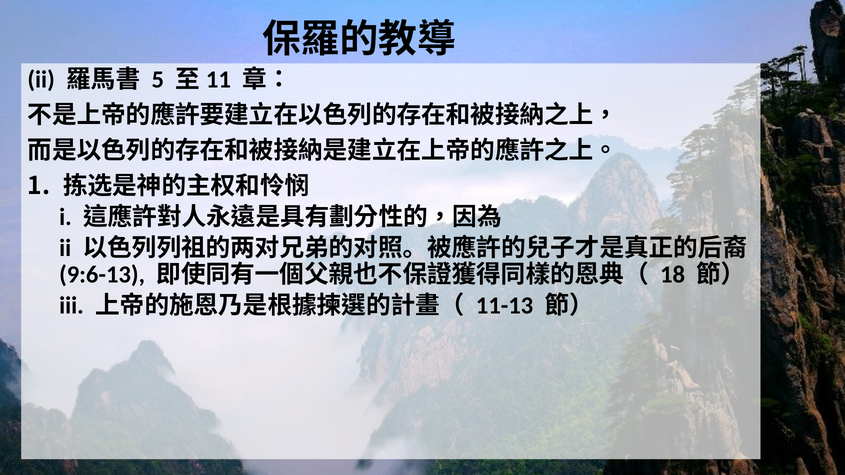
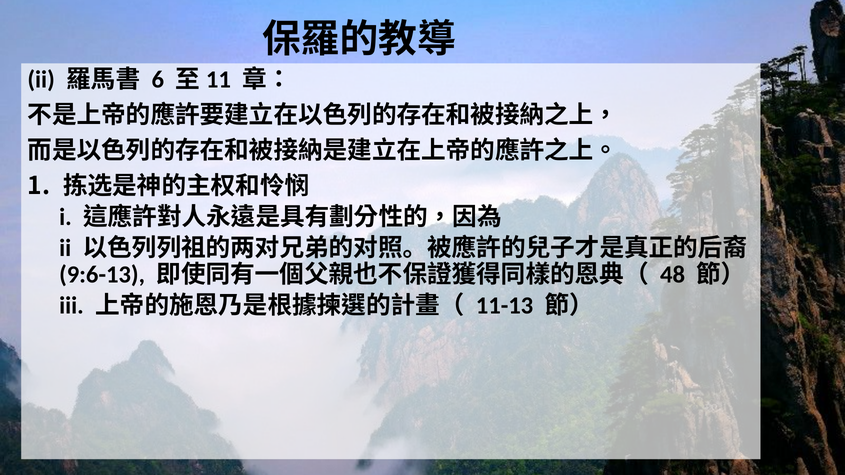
5: 5 -> 6 (158, 80)
18: 18 -> 48 (673, 275)
